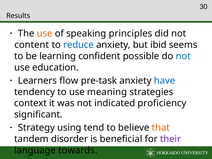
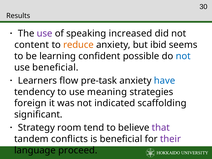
use colour: orange -> purple (45, 33)
principles: principles -> increased (130, 33)
reduce colour: blue -> orange (78, 45)
use education: education -> beneficial (55, 67)
context: context -> foreign (30, 103)
proficiency: proficiency -> scaffolding (162, 103)
using: using -> room (69, 128)
that colour: orange -> purple (161, 128)
disorder: disorder -> conflicts (69, 139)
towards: towards -> proceed (78, 150)
